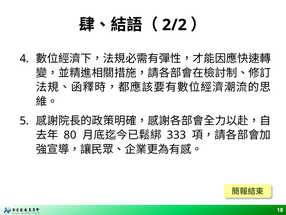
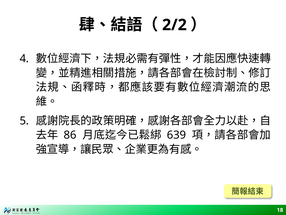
80: 80 -> 86 (70, 135)
333: 333 -> 639 (176, 135)
